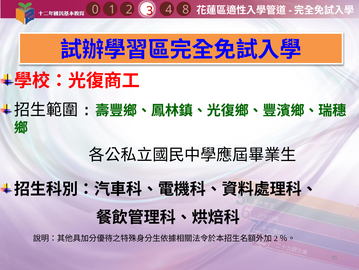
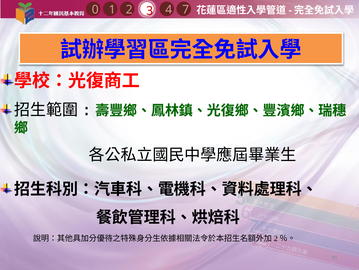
8: 8 -> 7 (186, 10)
